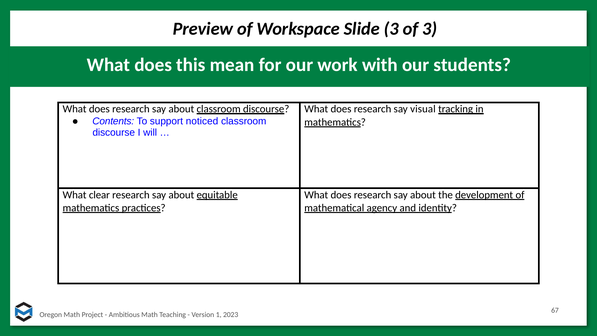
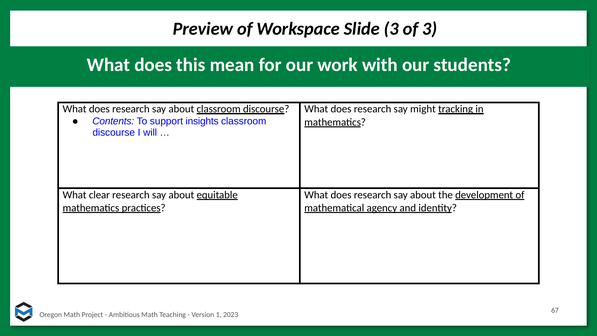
visual: visual -> might (423, 109)
noticed: noticed -> insights (202, 121)
